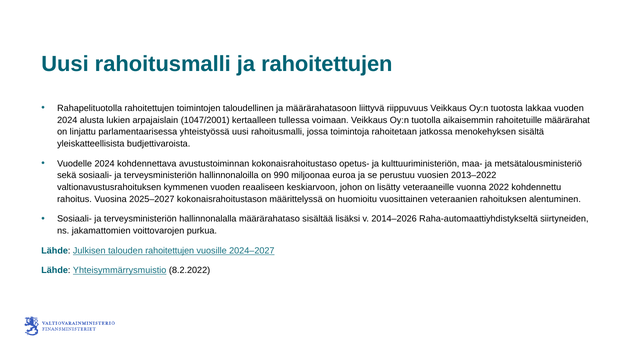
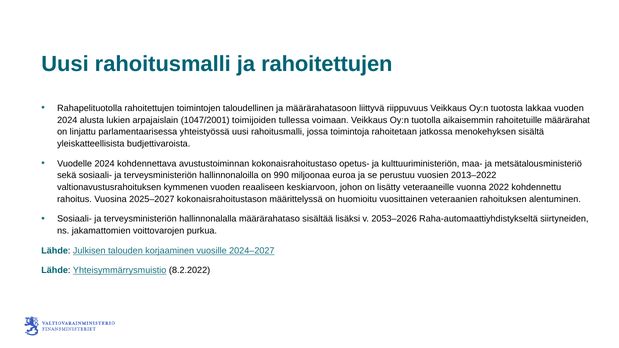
kertaalleen: kertaalleen -> toimijoiden (254, 120)
2014–2026: 2014–2026 -> 2053–2026 (394, 219)
talouden rahoitettujen: rahoitettujen -> korjaaminen (170, 251)
